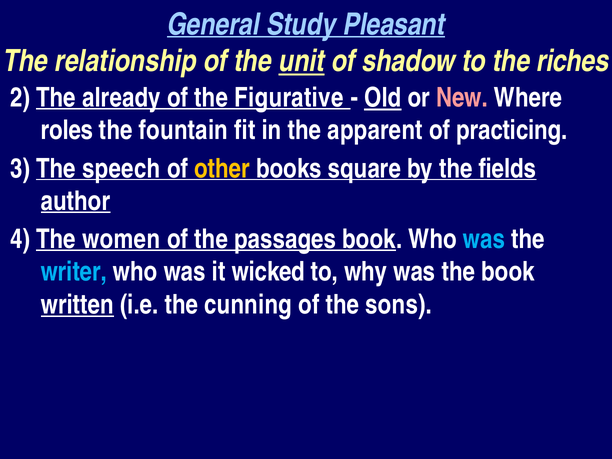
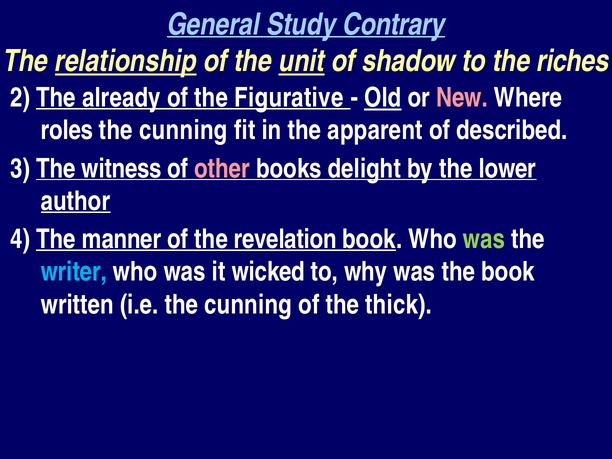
Pleasant: Pleasant -> Contrary (394, 25)
relationship underline: none -> present (126, 61)
fountain: fountain -> cunning (183, 130)
practicing: practicing -> described (512, 130)
speech: speech -> witness (122, 169)
other colour: yellow -> pink (222, 169)
square: square -> delight (364, 169)
fields: fields -> lower (507, 169)
women: women -> manner (122, 239)
passages: passages -> revelation (285, 239)
was colour: light blue -> light green (484, 239)
written underline: present -> none (77, 305)
sons: sons -> thick (399, 305)
